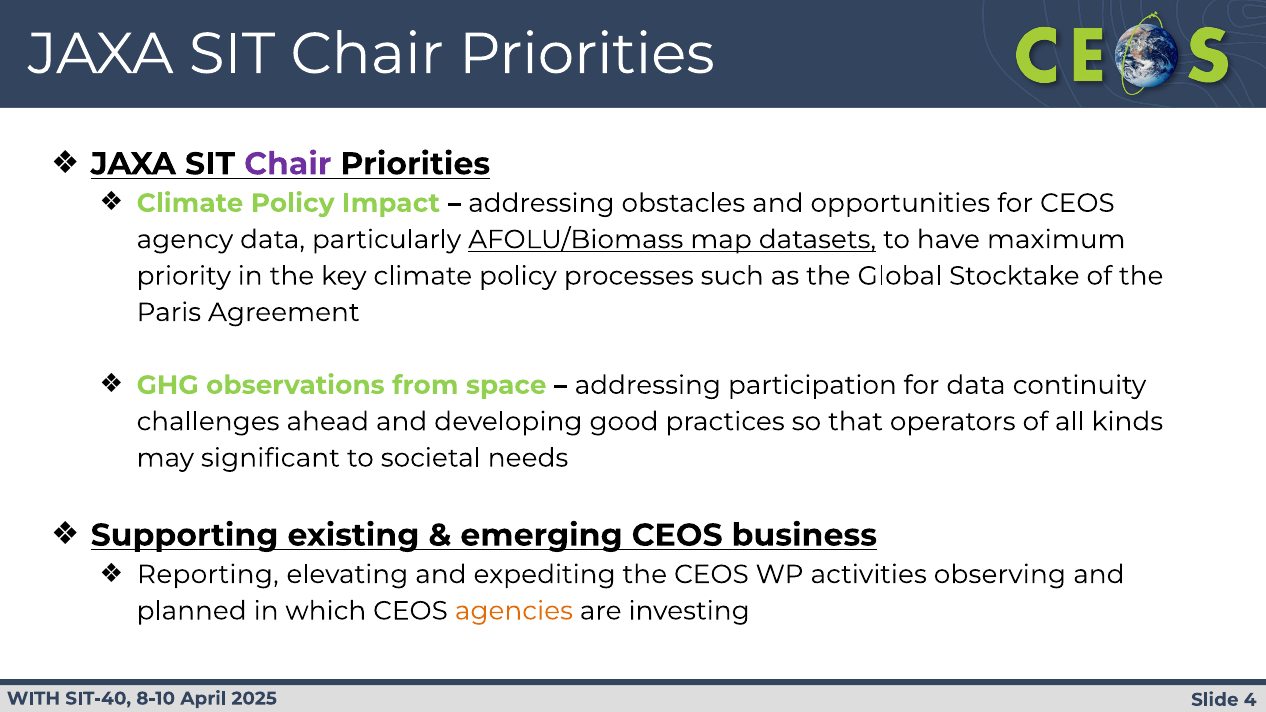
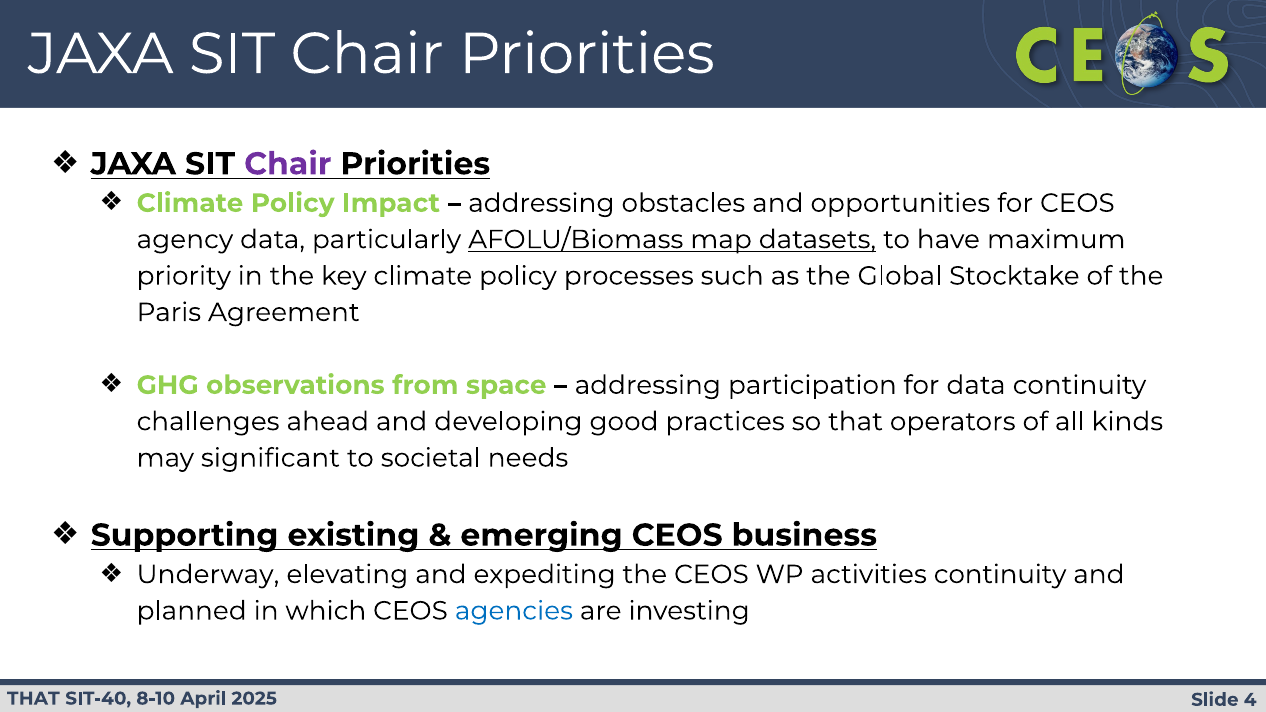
Reporting: Reporting -> Underway (208, 575)
activities observing: observing -> continuity (1000, 575)
agencies colour: orange -> blue (514, 611)
WITH: WITH -> THAT (33, 699)
